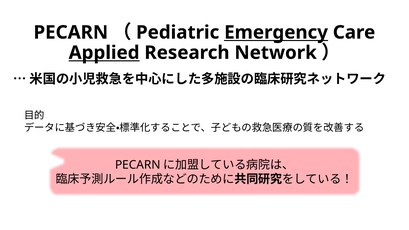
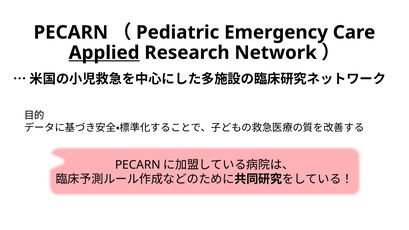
Emergency underline: present -> none (276, 32)
